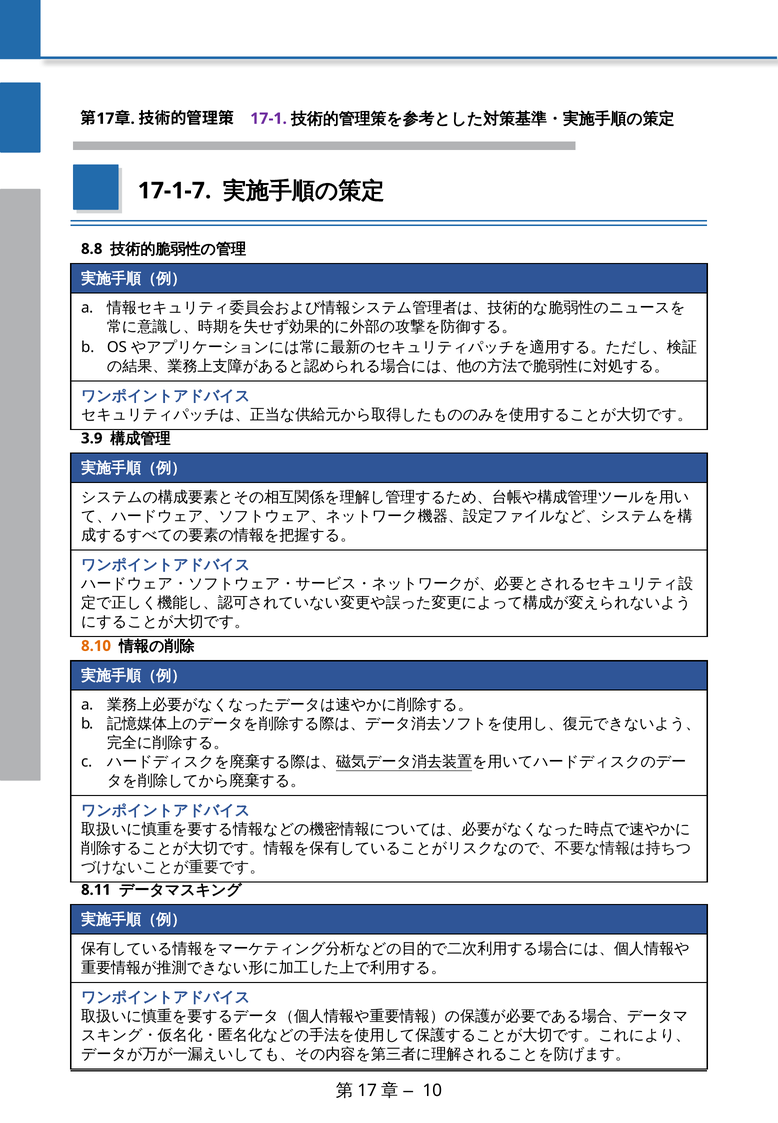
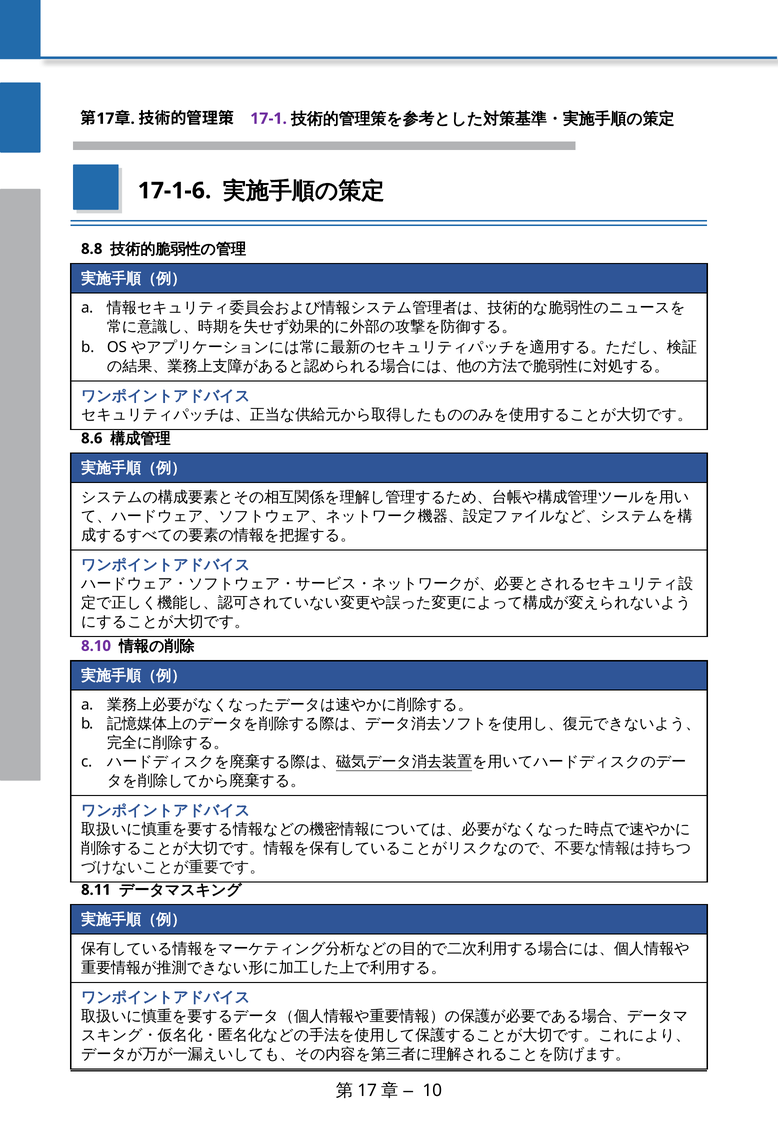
17-1-7: 17-1-7 -> 17-1-6 (175, 191)
3.9: 3.9 -> 8.6 (92, 439)
8.10 colour: orange -> purple (96, 646)
